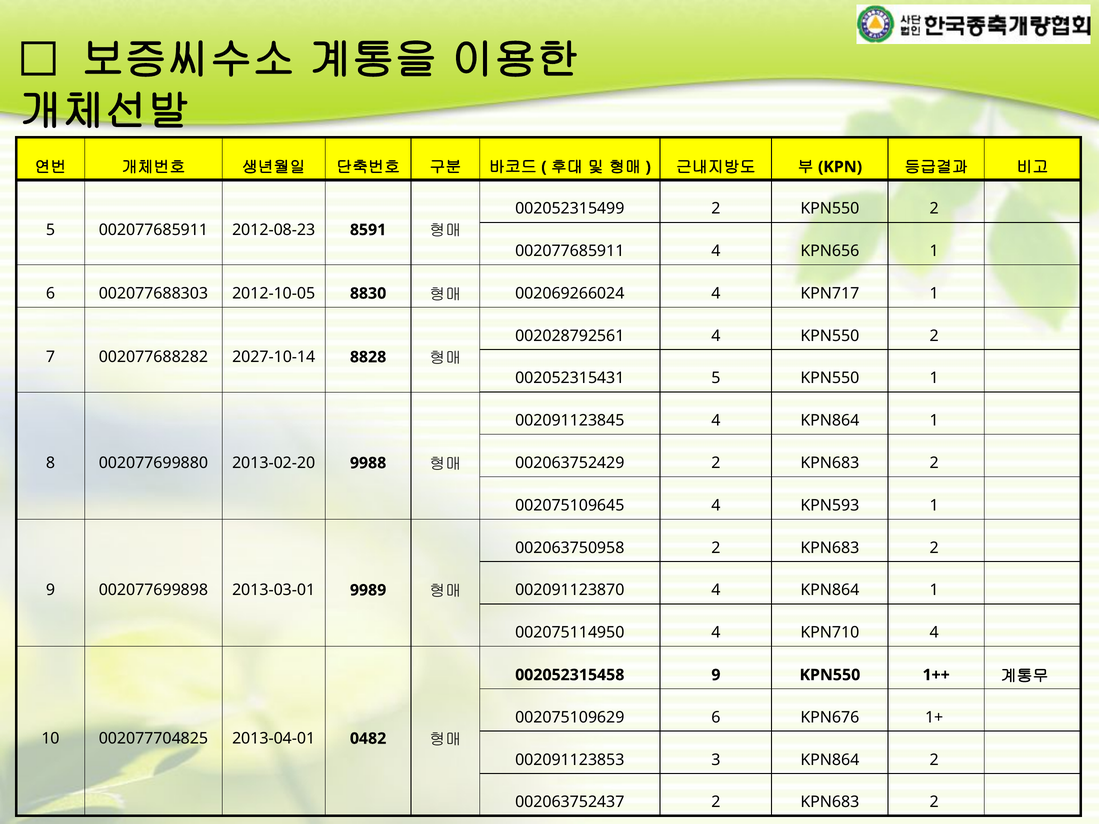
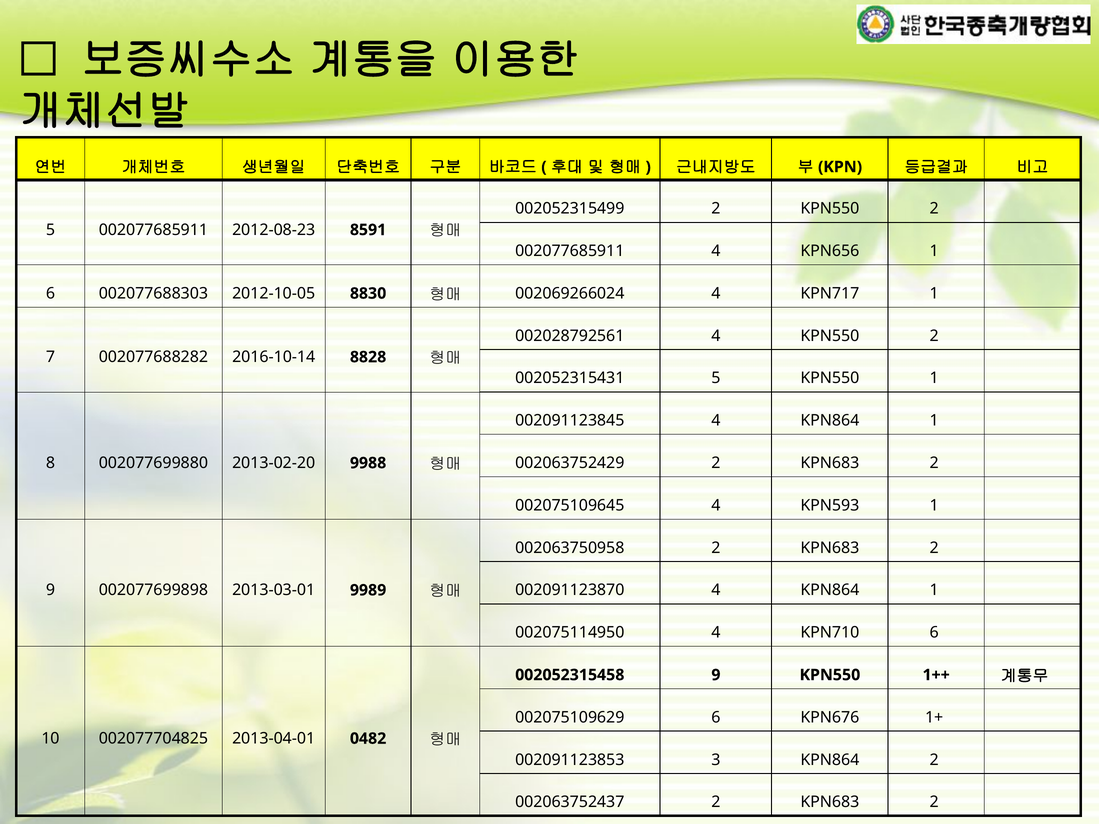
2027-10-14: 2027-10-14 -> 2016-10-14 (274, 357)
KPN710 4: 4 -> 6 (934, 633)
